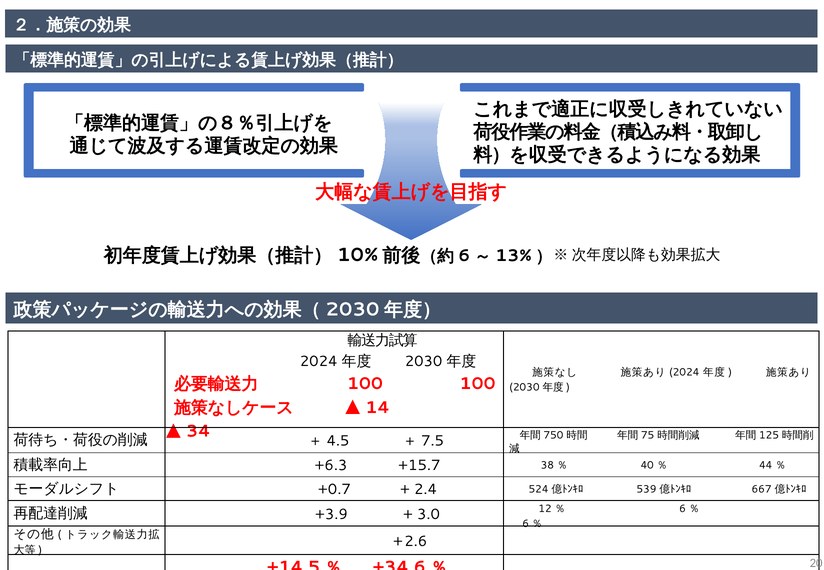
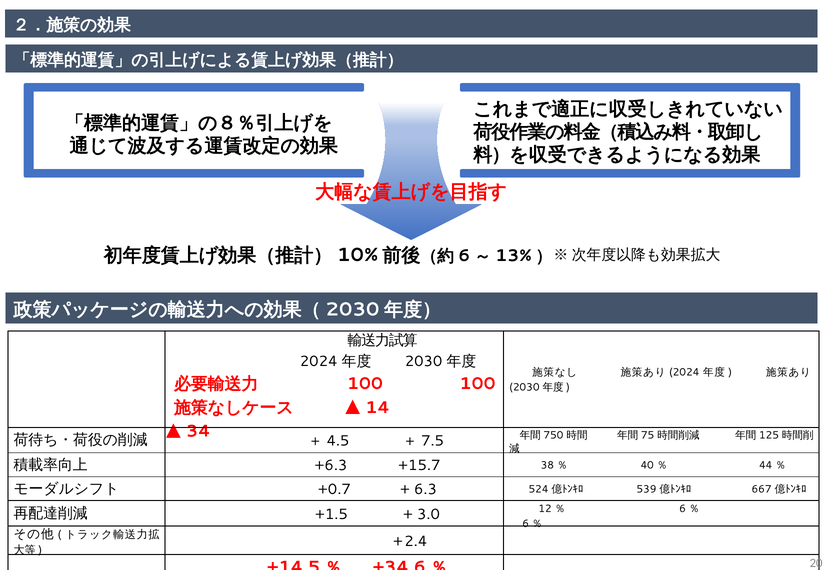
2.4: 2.4 -> 6.3 (426, 490)
+3.9: +3.9 -> +1.5 (331, 515)
2.6: 2.6 -> 2.4 (416, 542)
